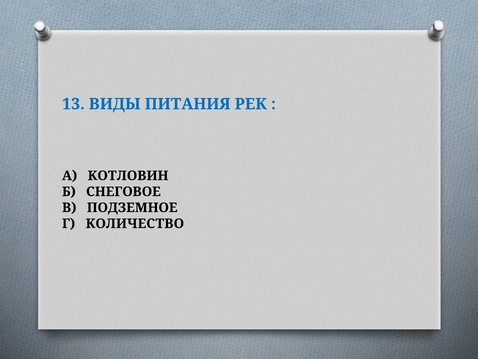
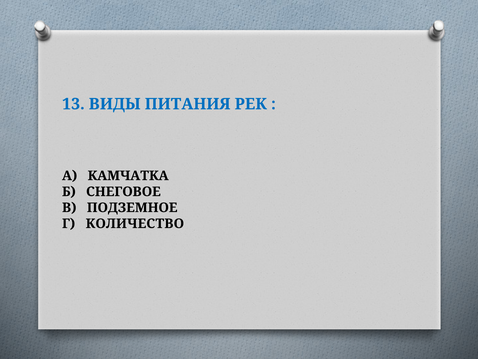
КОТЛОВИН: КОТЛОВИН -> КАМЧАТКА (128, 175)
